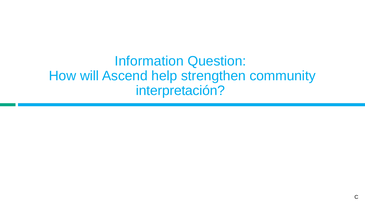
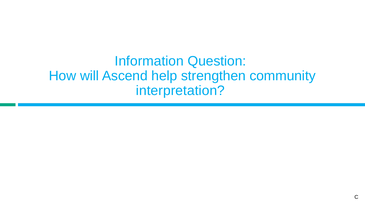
interpretación: interpretación -> interpretation (180, 91)
